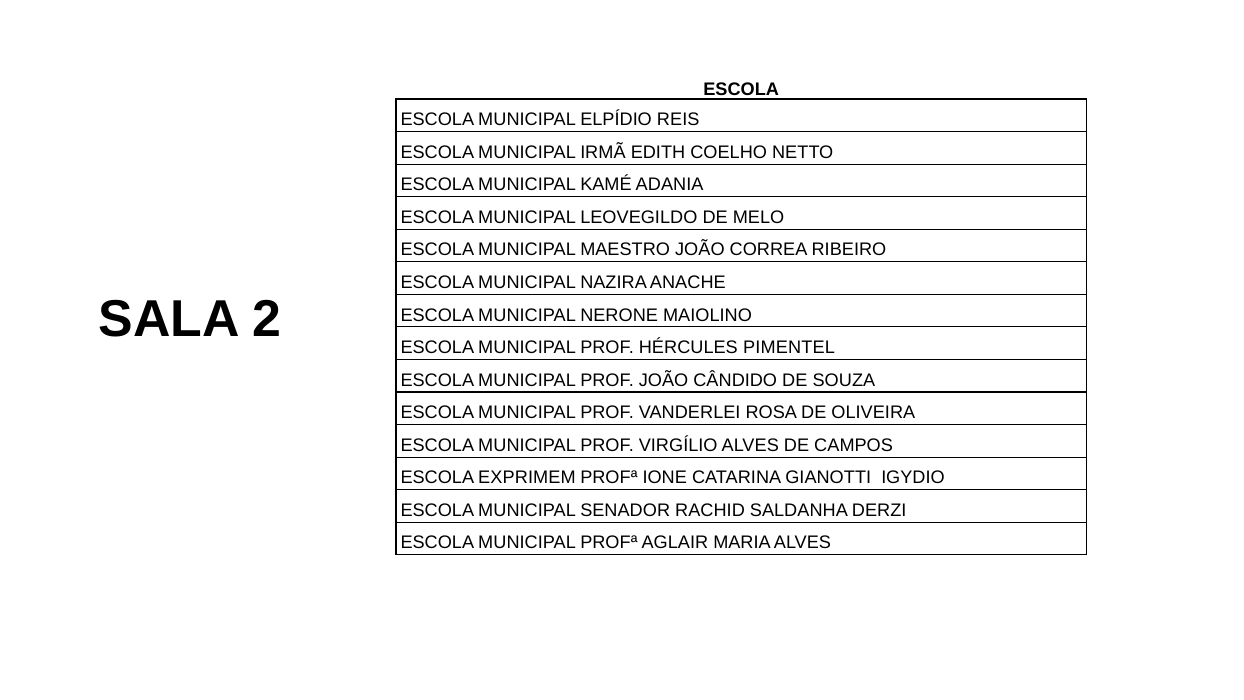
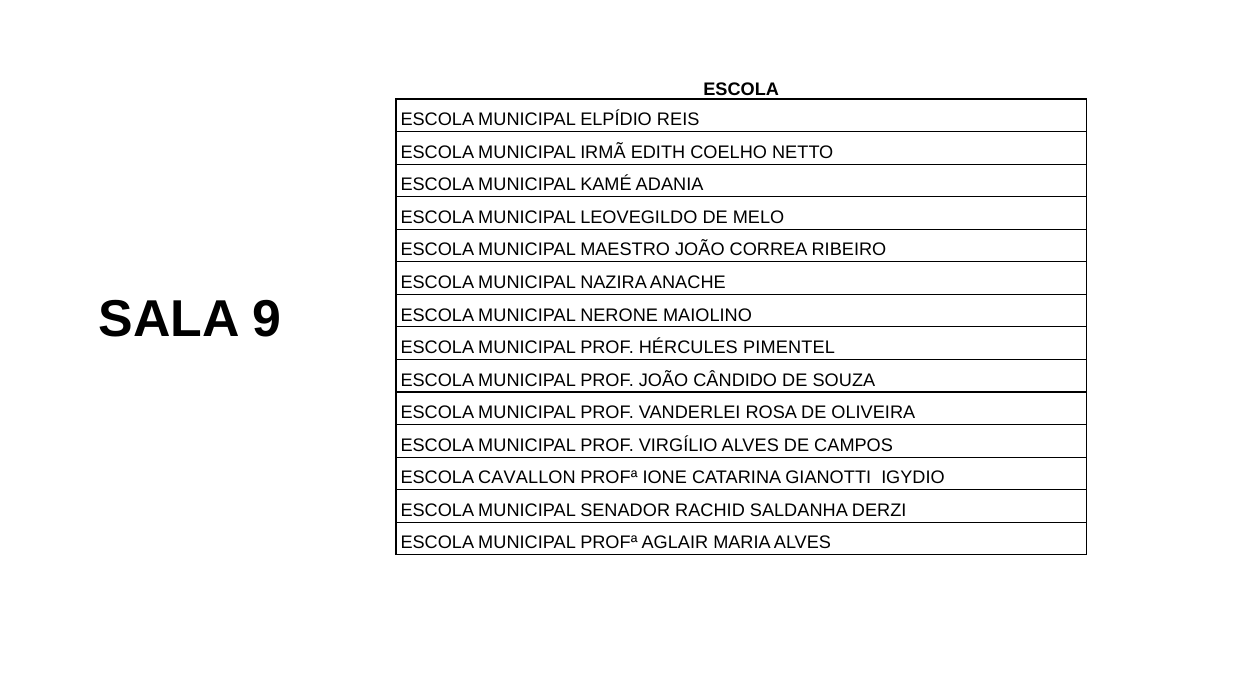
2: 2 -> 9 (267, 319)
EXPRIMEM: EXPRIMEM -> CAVALLON (527, 478)
